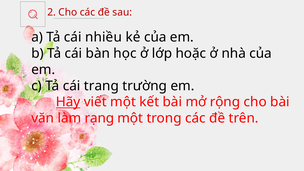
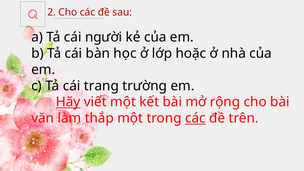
nhiều: nhiều -> người (104, 37)
rạng: rạng -> thắp (99, 118)
các underline: none -> present (195, 118)
